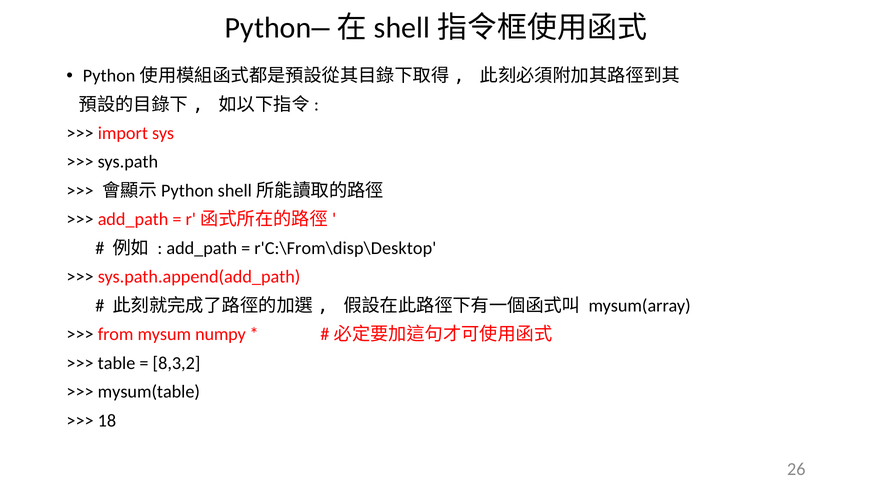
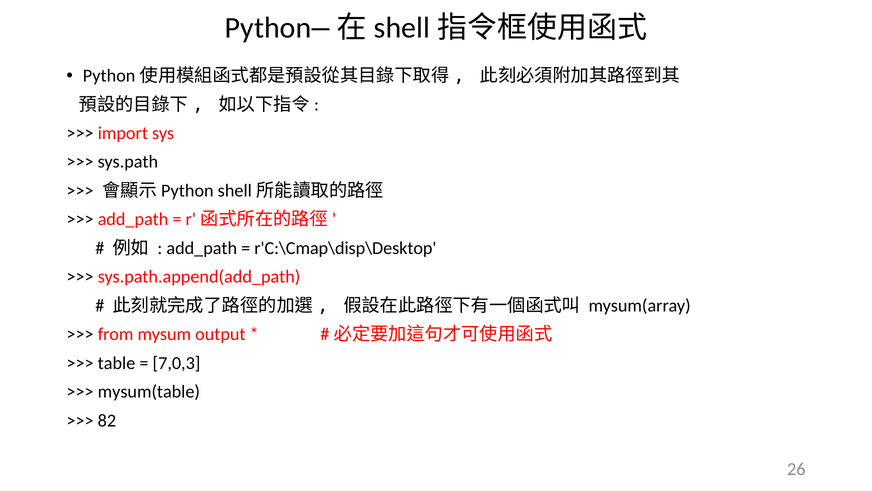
r'C:\From\disp\Desktop: r'C:\From\disp\Desktop -> r'C:\Cmap\disp\Desktop (345, 248)
numpy: numpy -> output (220, 334)
8,3,2: 8,3,2 -> 7,0,3 (177, 363)
18: 18 -> 82 (107, 420)
